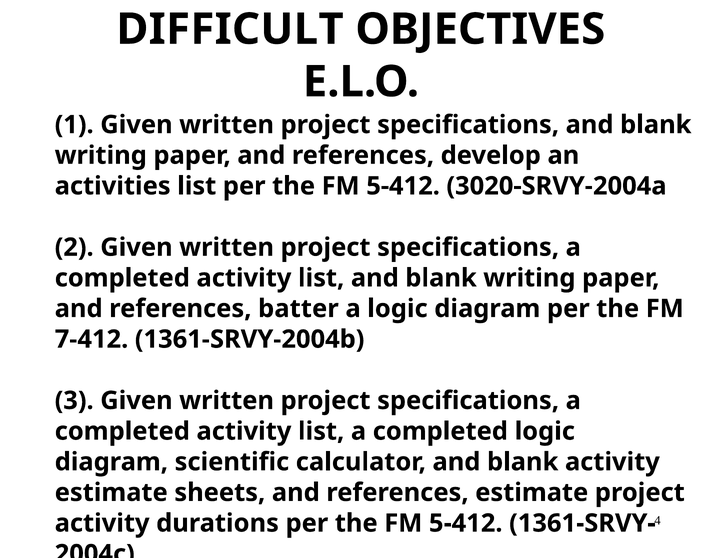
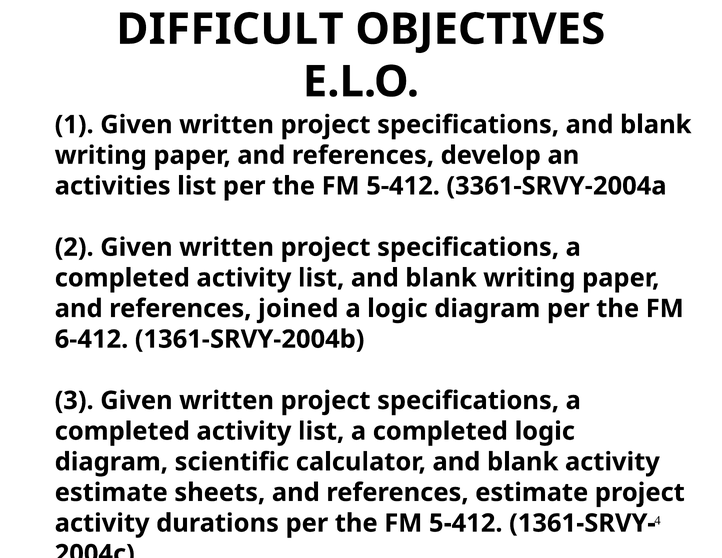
3020-SRVY-2004a: 3020-SRVY-2004a -> 3361-SRVY-2004a (556, 186)
batter: batter -> joined (298, 309)
7-412: 7-412 -> 6-412 (92, 339)
